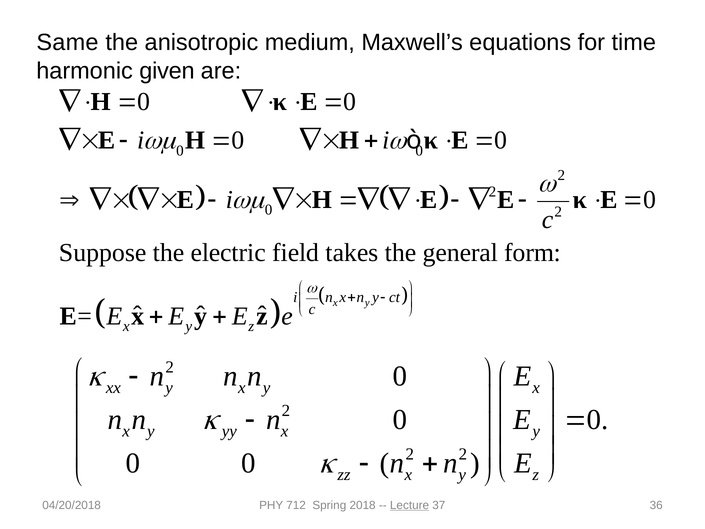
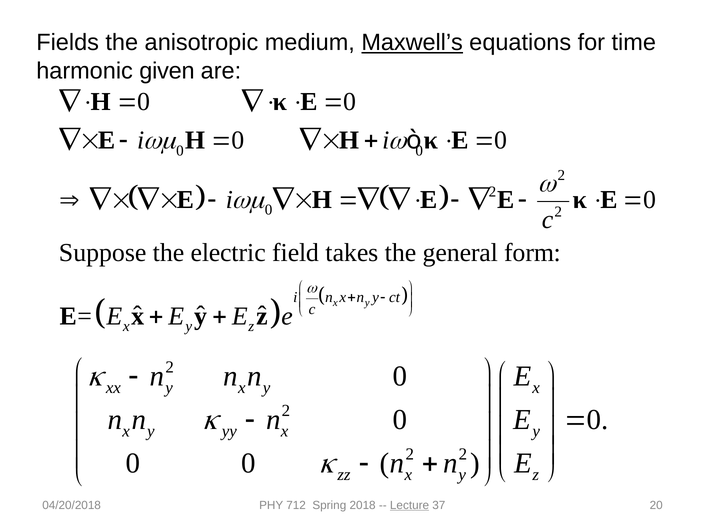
Same: Same -> Fields (68, 43)
Maxwell’s underline: none -> present (412, 43)
36: 36 -> 20 (656, 505)
